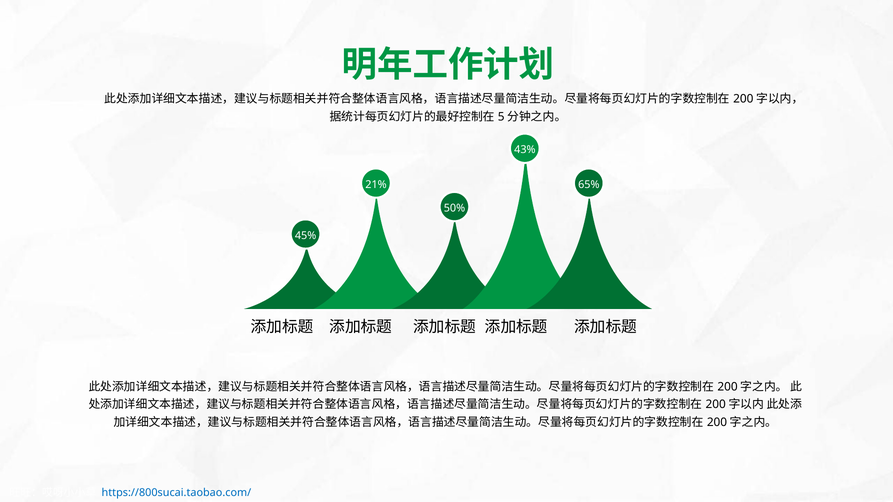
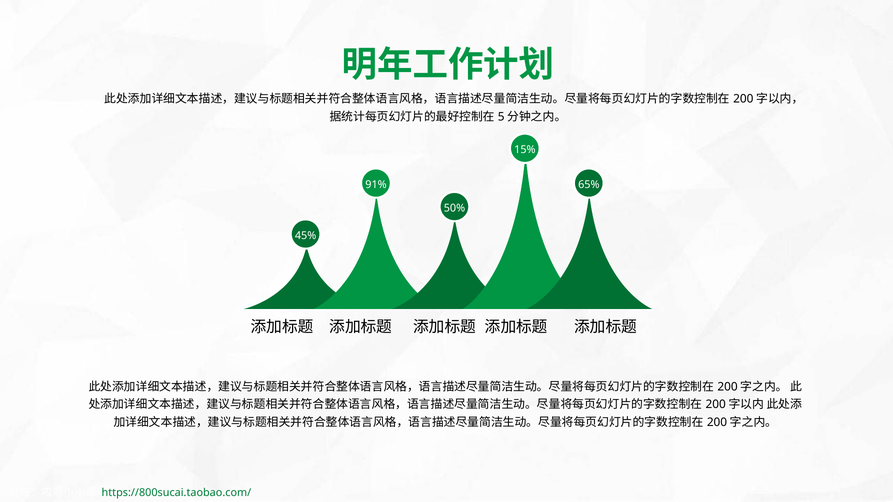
43%: 43% -> 15% (525, 150)
21%: 21% -> 91% (376, 185)
https://800sucai.taobao.com/ colour: blue -> green (176, 493)
